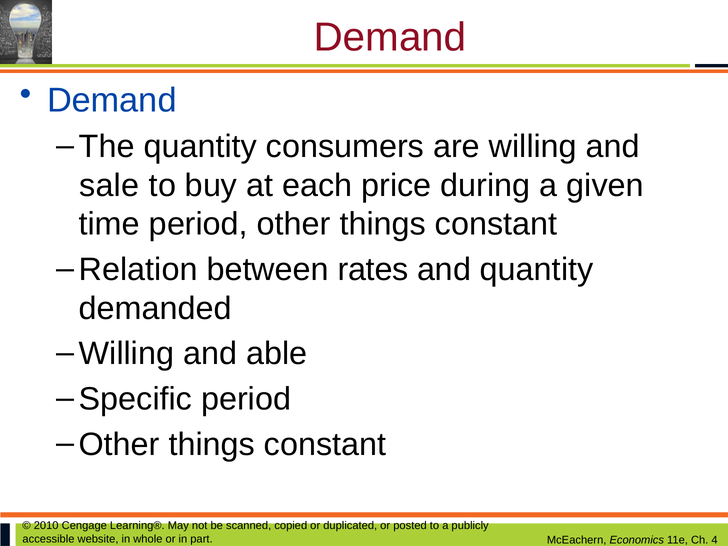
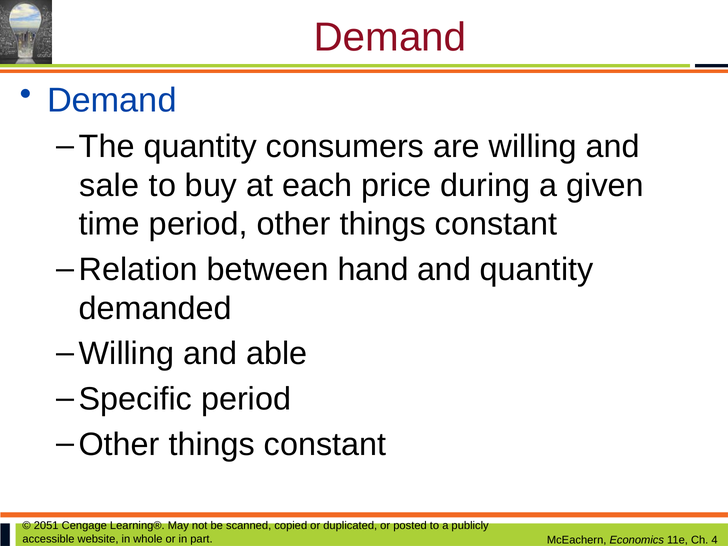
rates: rates -> hand (373, 270)
2010: 2010 -> 2051 (46, 526)
